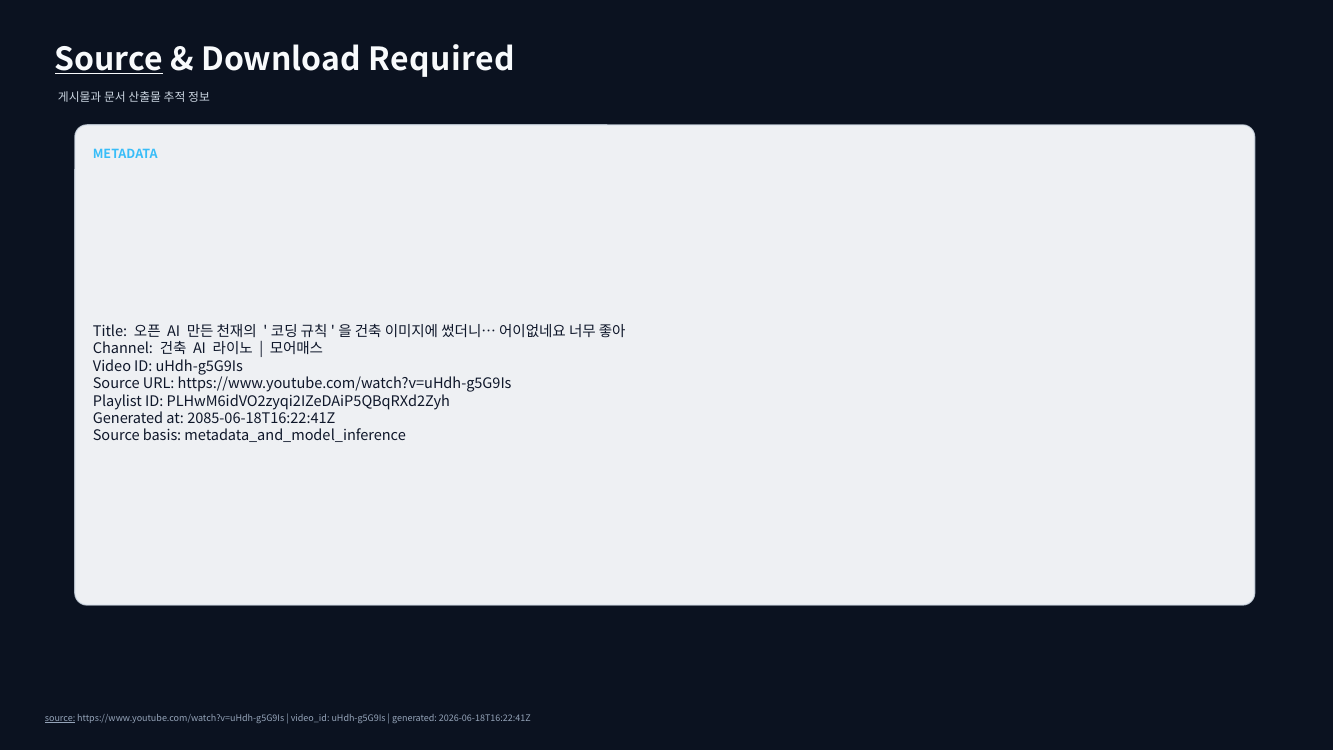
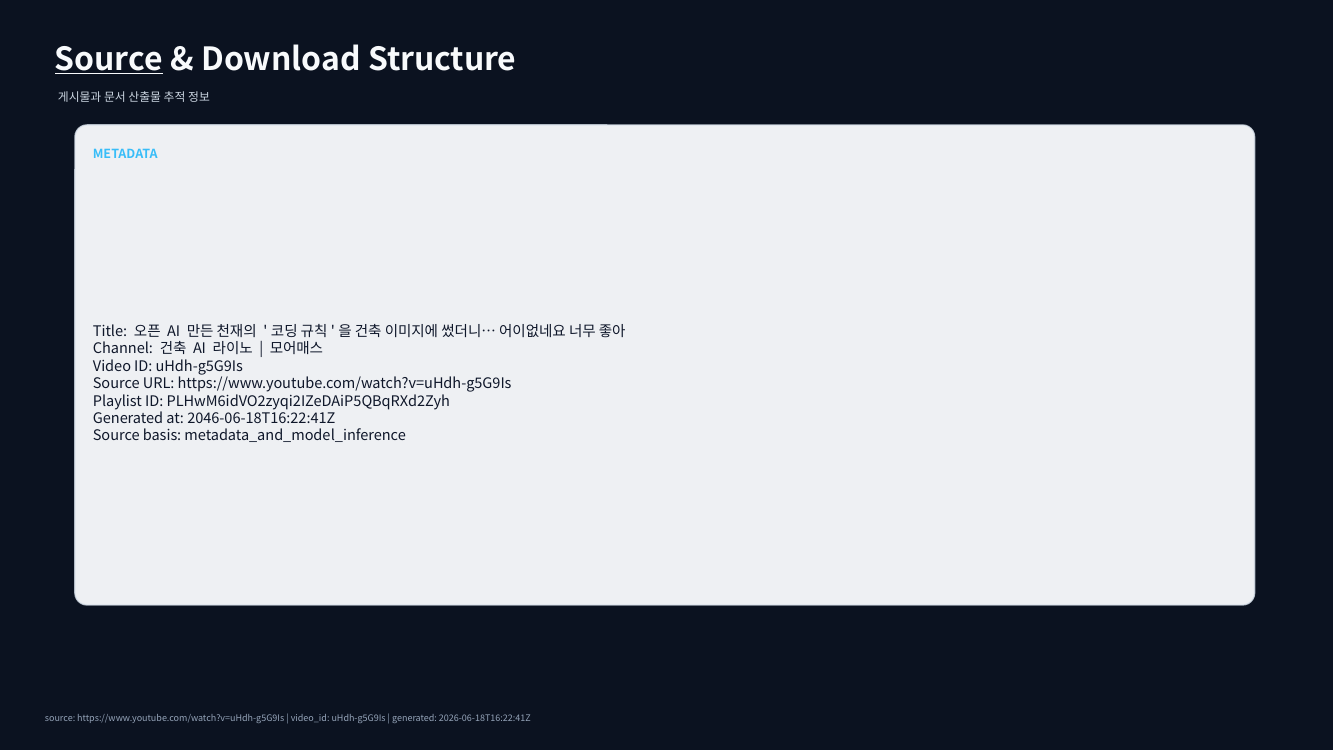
Required: Required -> Structure (442, 60)
2085-06-18T16:22:41Z: 2085-06-18T16:22:41Z -> 2046-06-18T16:22:41Z (261, 419)
source underline: present -> none (60, 718)
